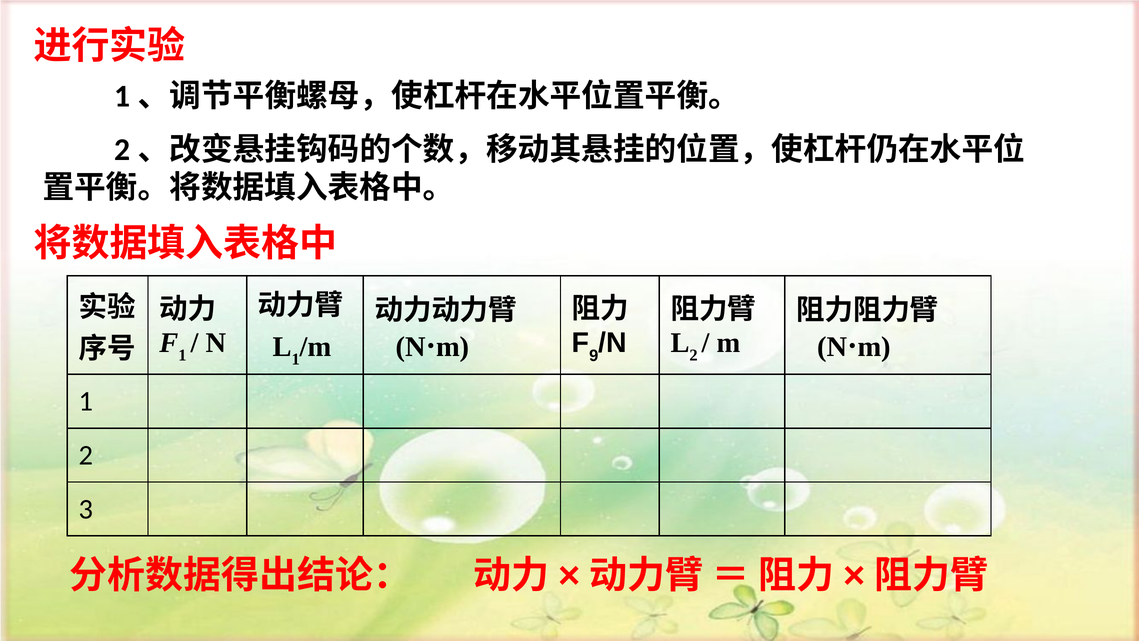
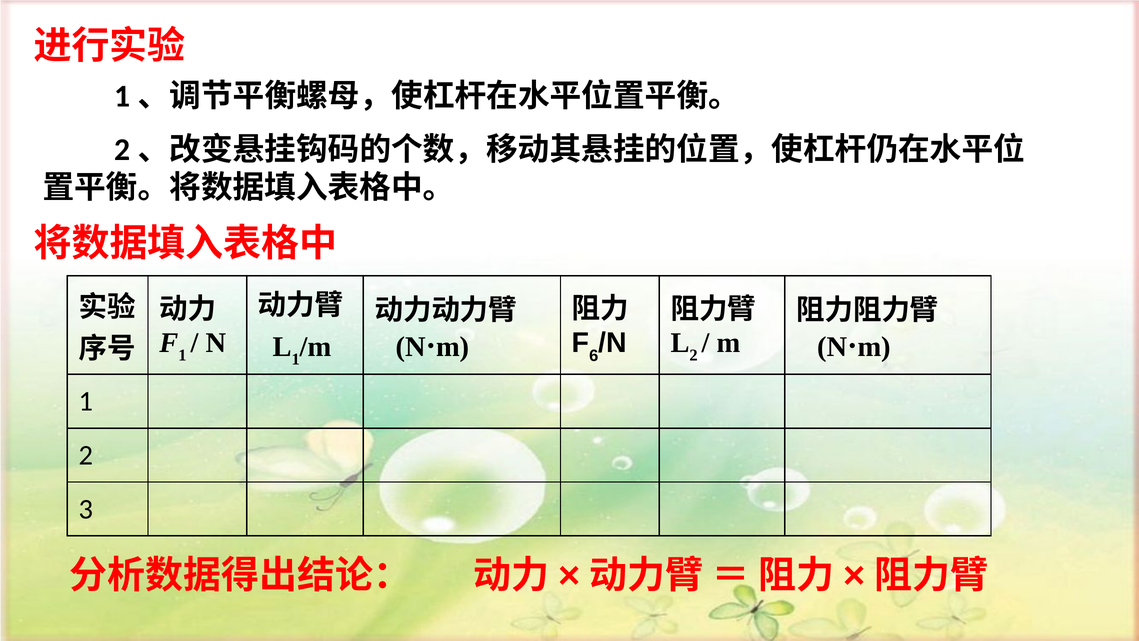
9: 9 -> 6 (594, 355)
